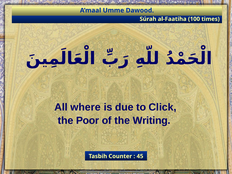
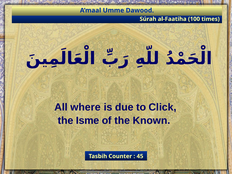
Poor: Poor -> Isme (88, 121)
Writing: Writing -> Known (152, 121)
